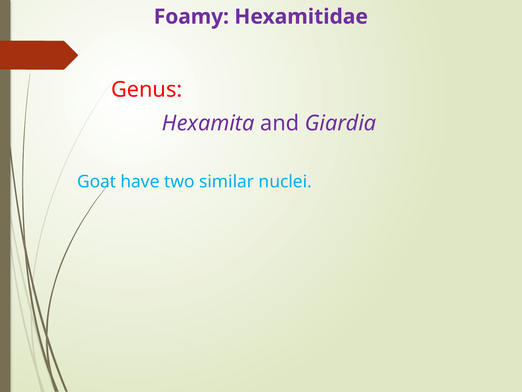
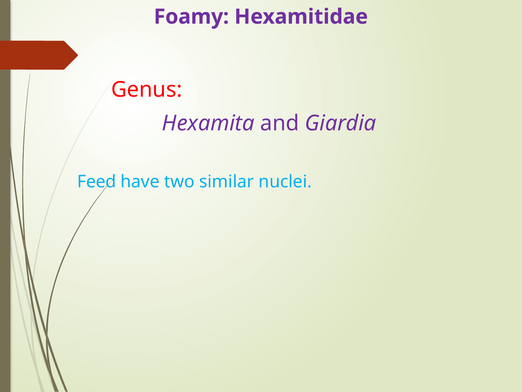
Goat: Goat -> Feed (97, 182)
